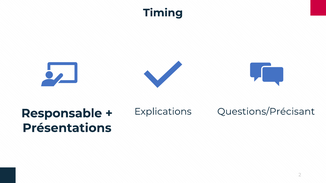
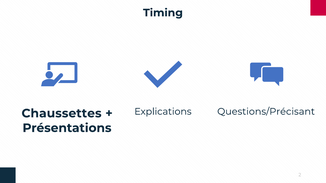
Responsable: Responsable -> Chaussettes (62, 114)
